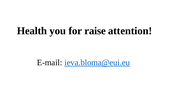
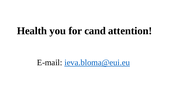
raise: raise -> cand (95, 31)
